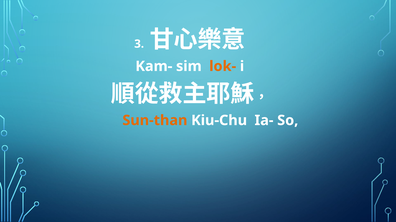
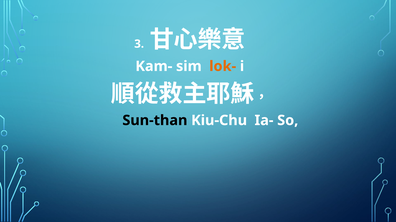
Sun-than colour: orange -> black (155, 121)
